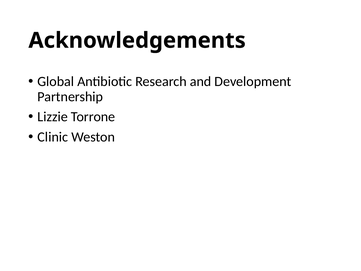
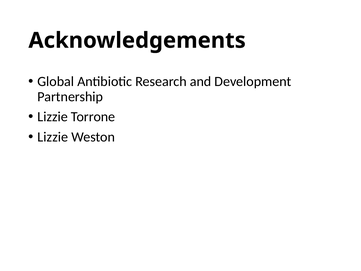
Clinic: Clinic -> Lizzie (53, 137)
